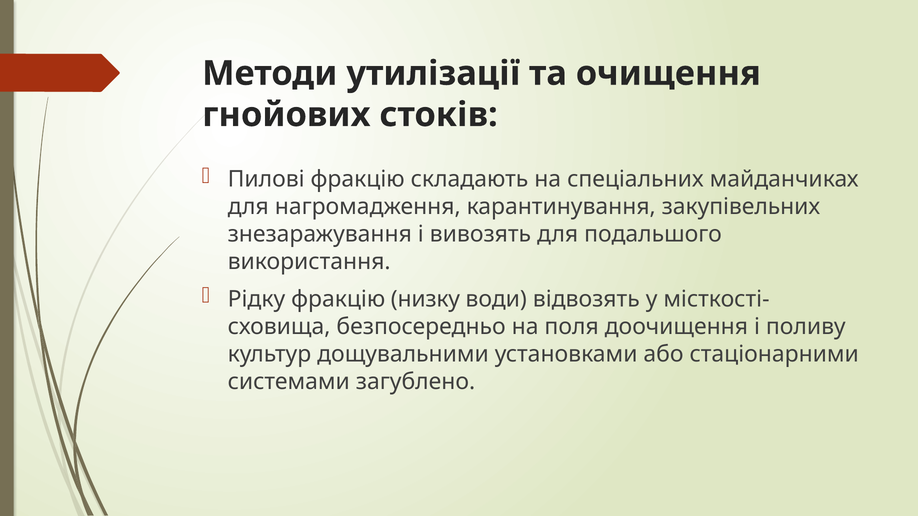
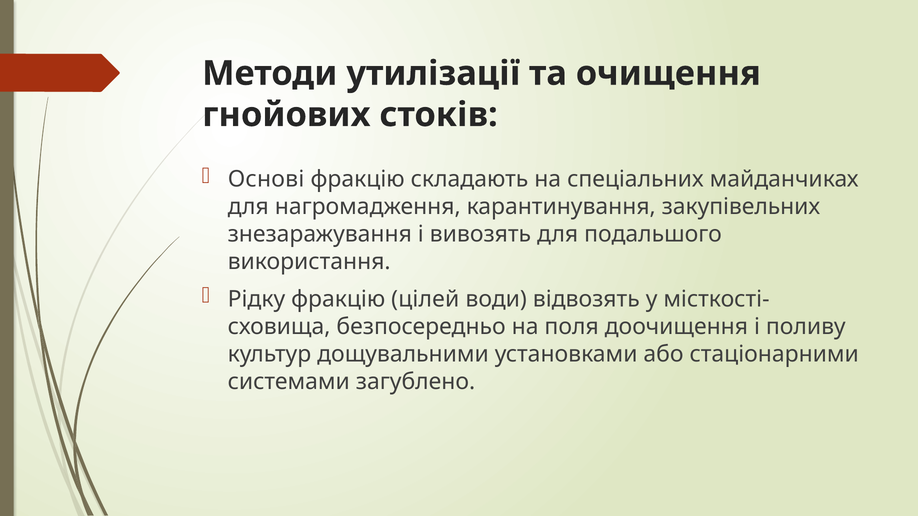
Пилові: Пилові -> Основі (266, 179)
низку: низку -> цілей (425, 299)
